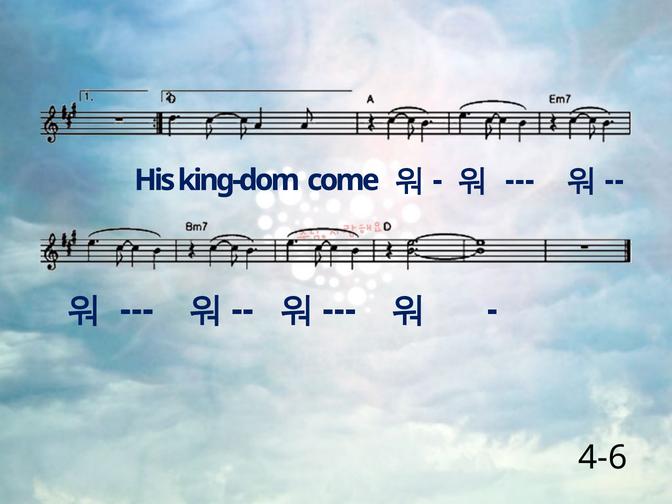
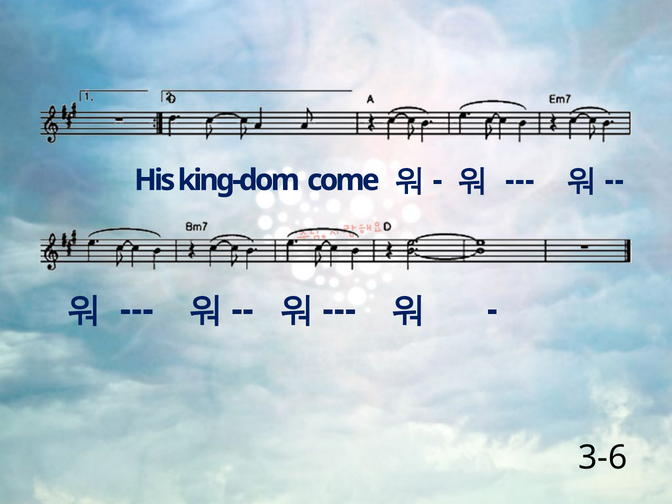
4-6: 4-6 -> 3-6 (603, 458)
